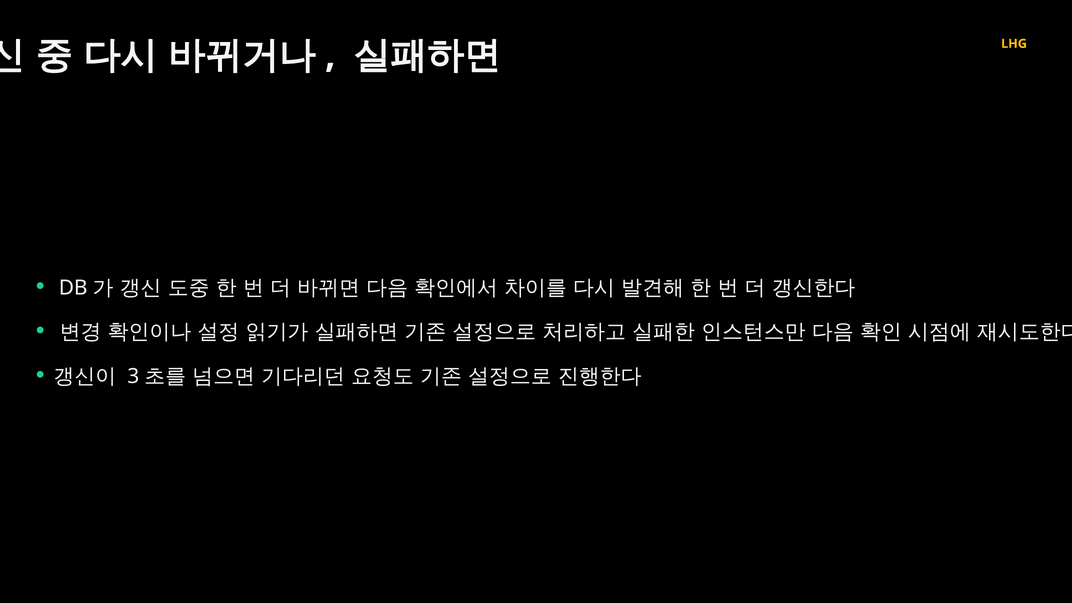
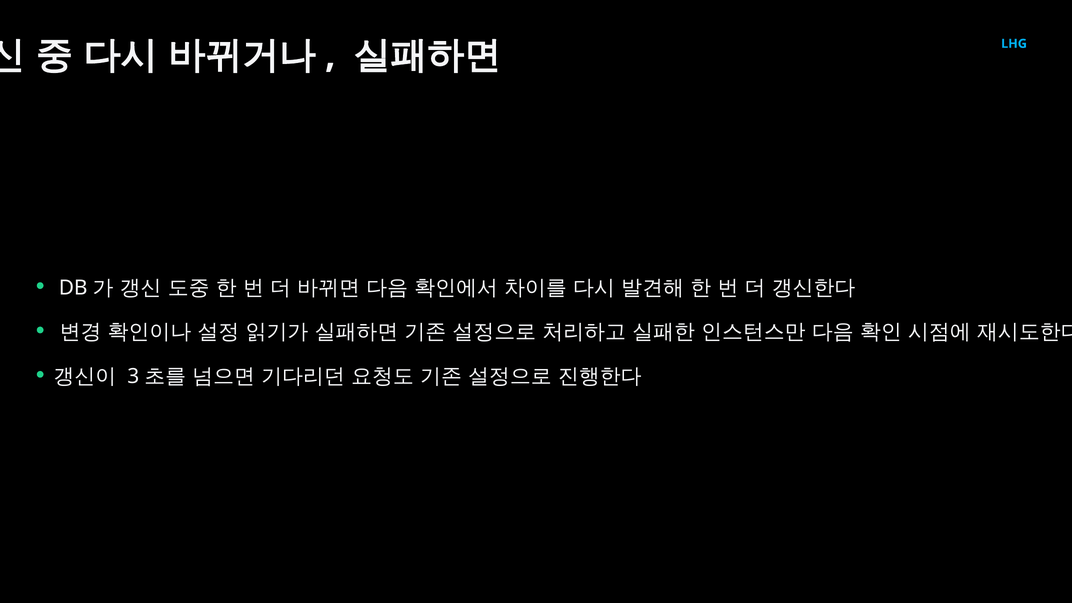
LHG colour: yellow -> light blue (1014, 44)
